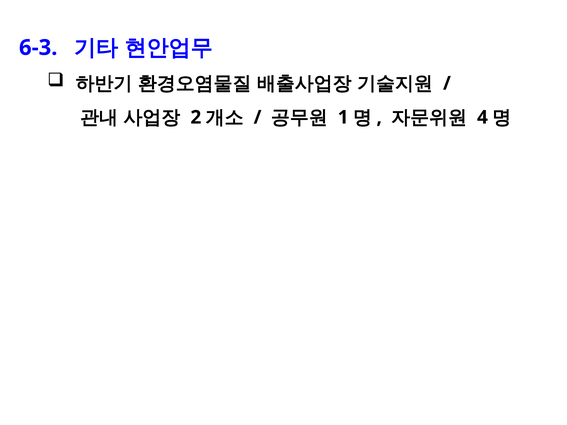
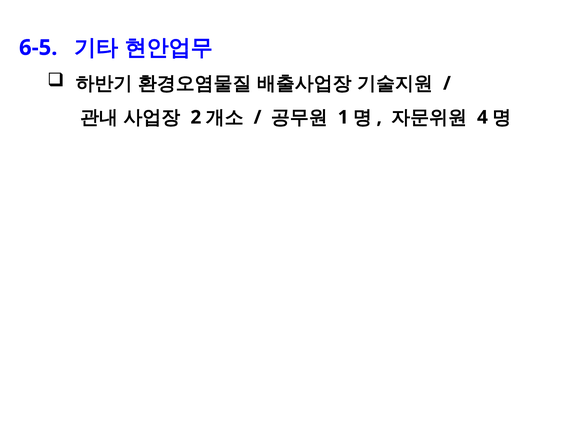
6-3: 6-3 -> 6-5 (38, 48)
